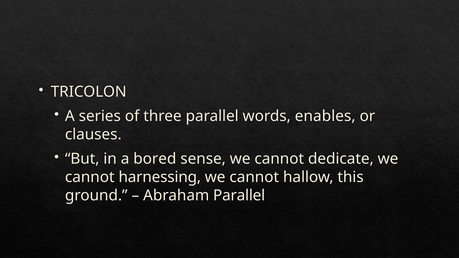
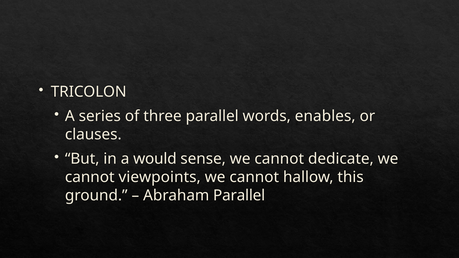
bored: bored -> would (155, 159)
harnessing: harnessing -> viewpoints (160, 177)
